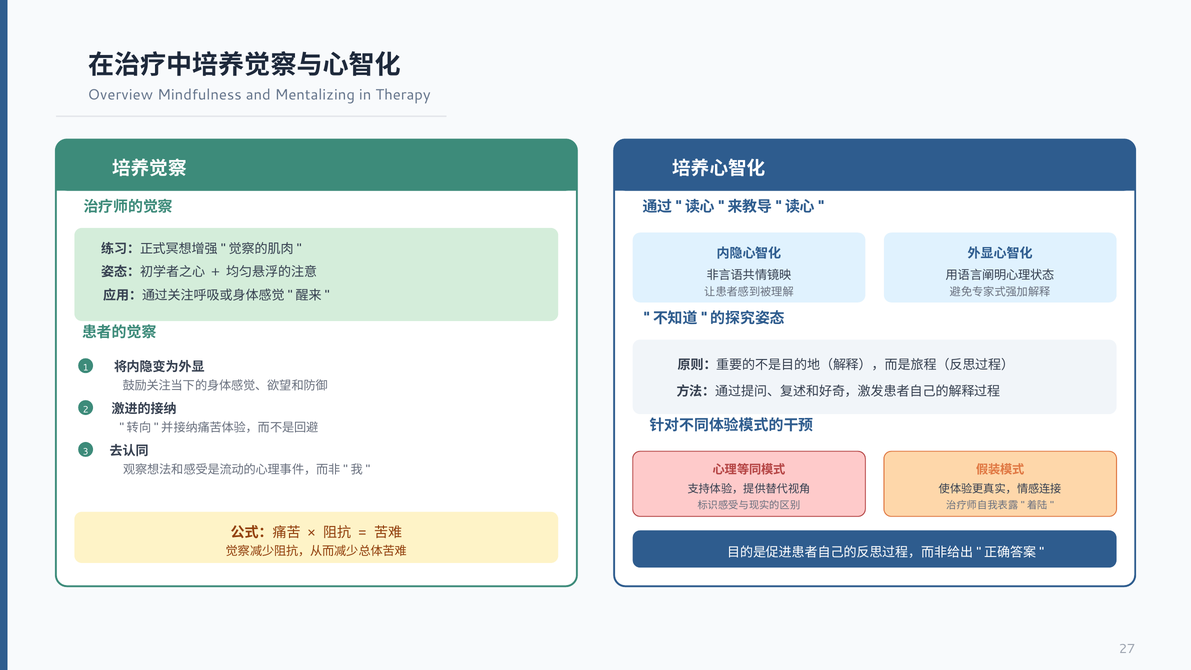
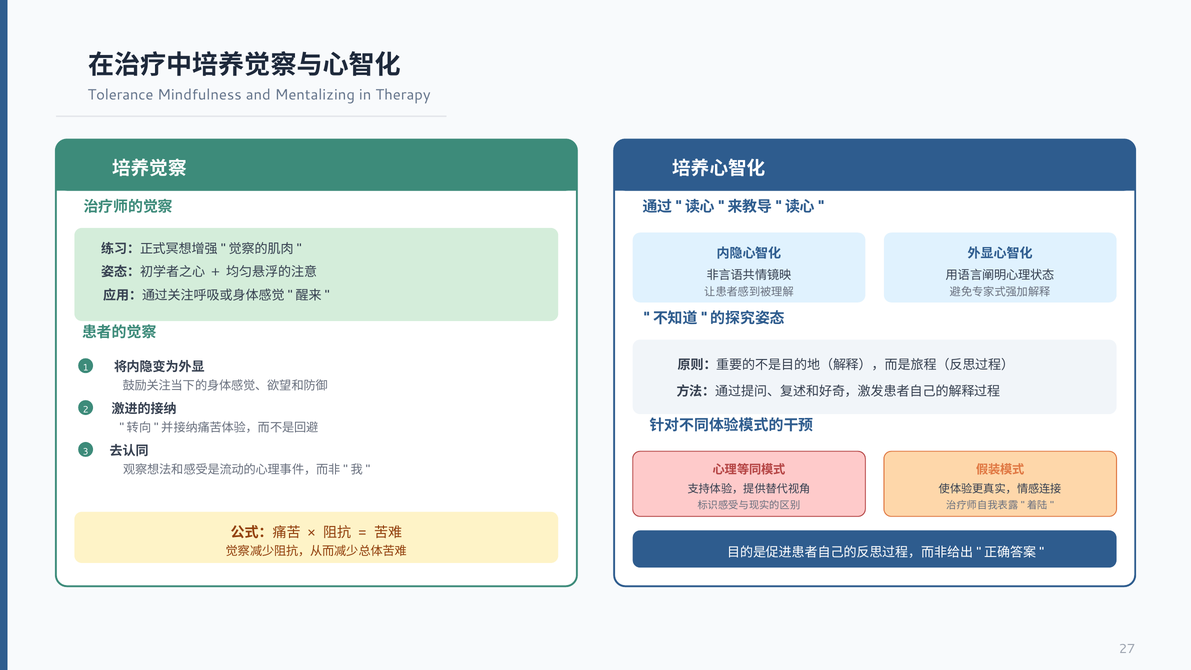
Overview: Overview -> Tolerance (121, 95)
